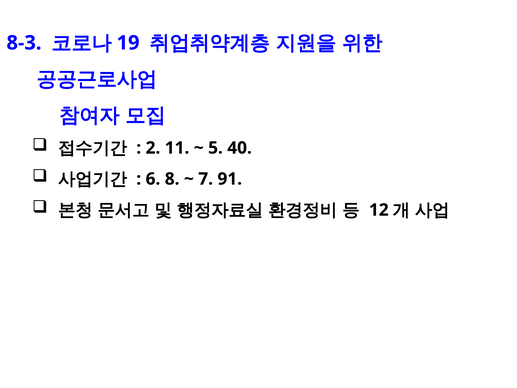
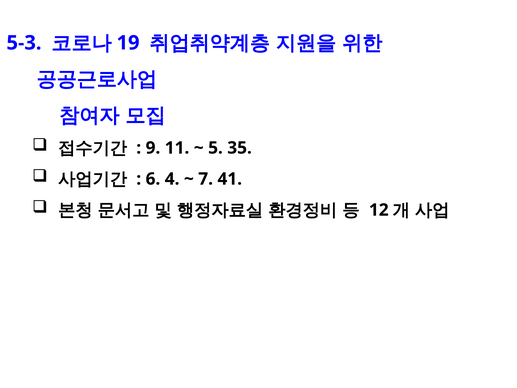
8-3: 8-3 -> 5-3 (24, 43)
2: 2 -> 9 (153, 148)
40: 40 -> 35 (240, 148)
8: 8 -> 4 (172, 179)
91: 91 -> 41 (230, 179)
